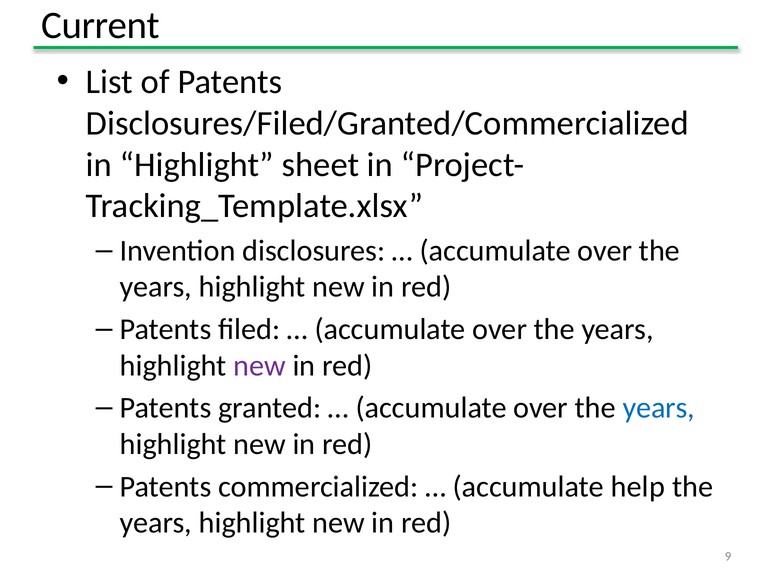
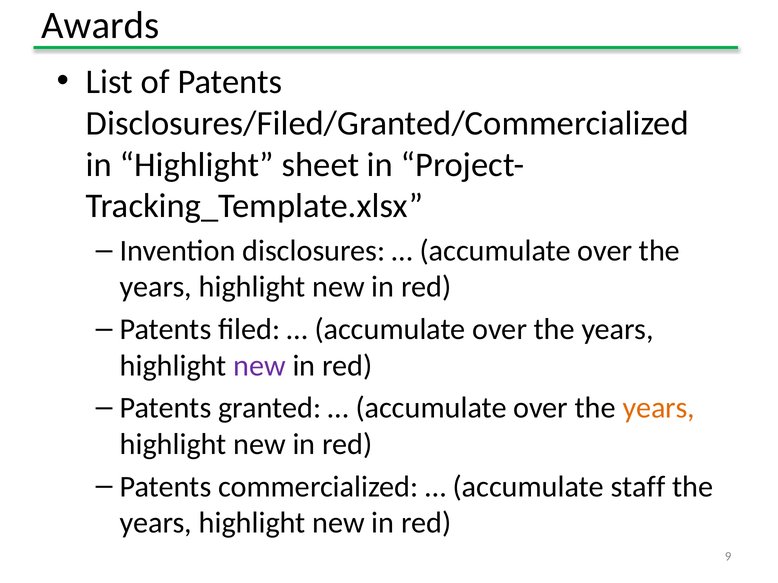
Current: Current -> Awards (100, 26)
years colour: blue -> orange (659, 408)
help: help -> staff (638, 487)
